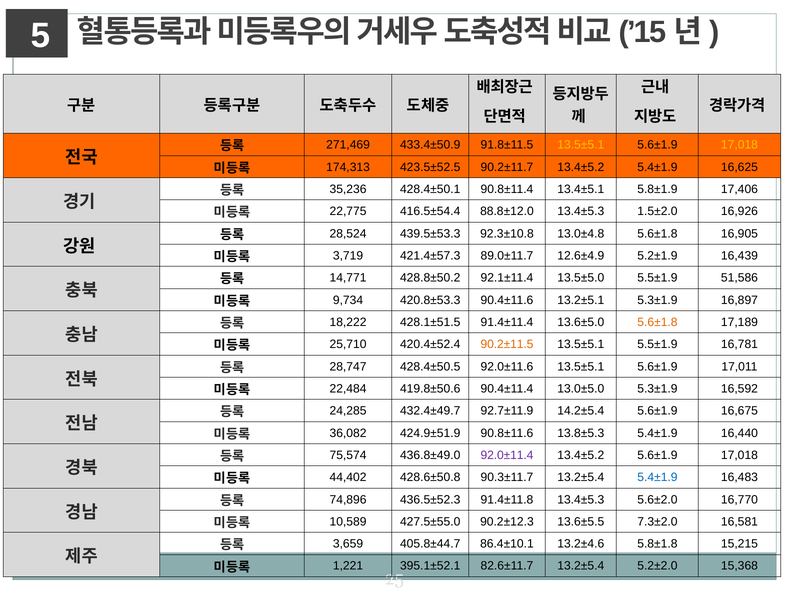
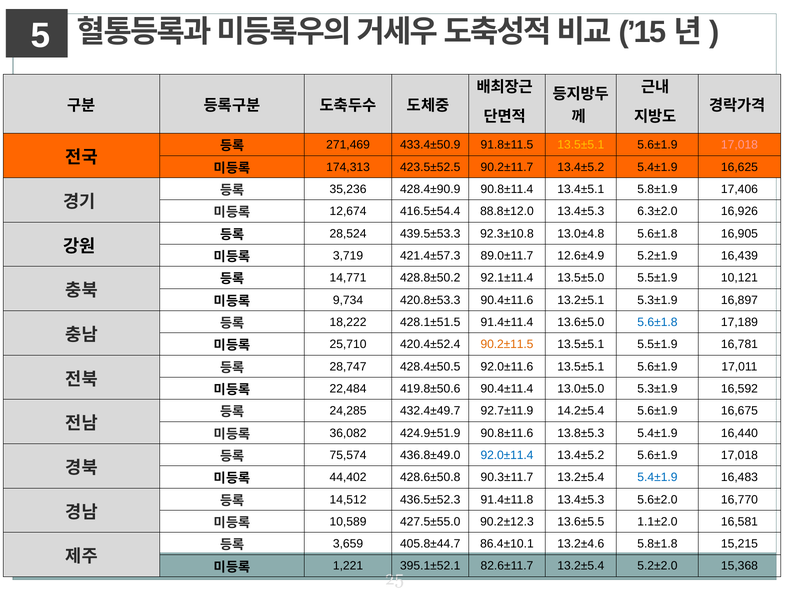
17,018 colour: yellow -> pink (739, 145)
428.4±50.1: 428.4±50.1 -> 428.4±90.9 (430, 189)
22,775: 22,775 -> 12,674 (348, 211)
1.5±2.0: 1.5±2.0 -> 6.3±2.0 (657, 211)
51,586: 51,586 -> 10,121 (739, 278)
5.6±1.8 colour: orange -> blue (657, 322)
92.0±11.4 colour: purple -> blue (507, 455)
74,896: 74,896 -> 14,512 (348, 499)
7.3±2.0: 7.3±2.0 -> 1.1±2.0 (657, 521)
